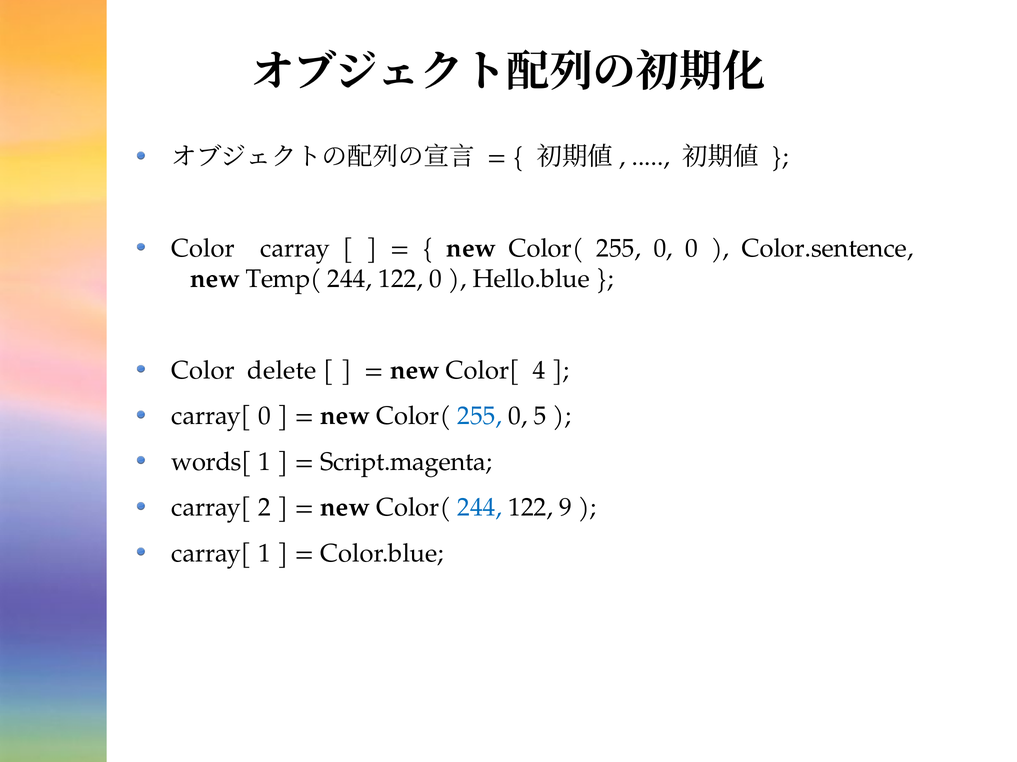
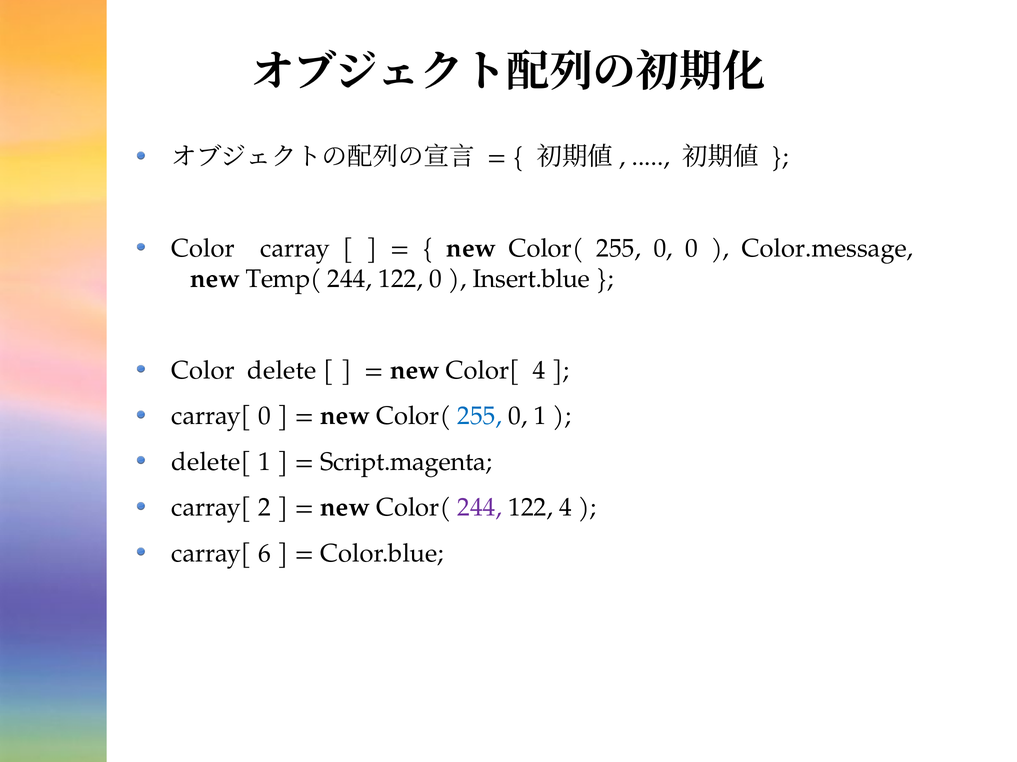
Color.sentence: Color.sentence -> Color.message (828, 249)
Hello.blue: Hello.blue -> Insert.blue (531, 279)
0 5: 5 -> 1 (540, 416)
words[: words[ -> delete[ (211, 462)
244 colour: blue -> purple (480, 508)
122 9: 9 -> 4 (566, 508)
carray[ 1: 1 -> 6 (265, 554)
